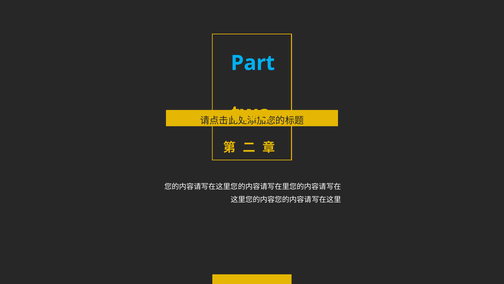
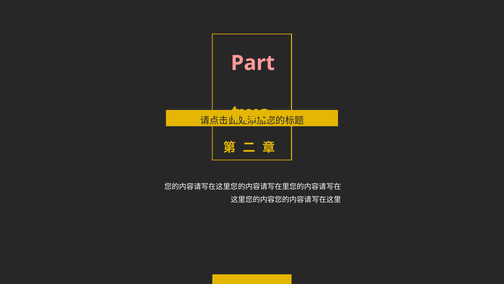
Part colour: light blue -> pink (253, 63)
